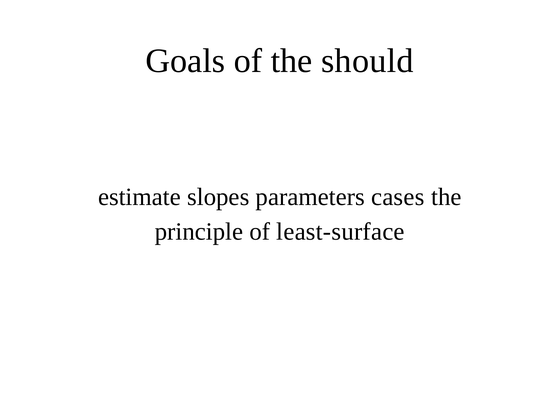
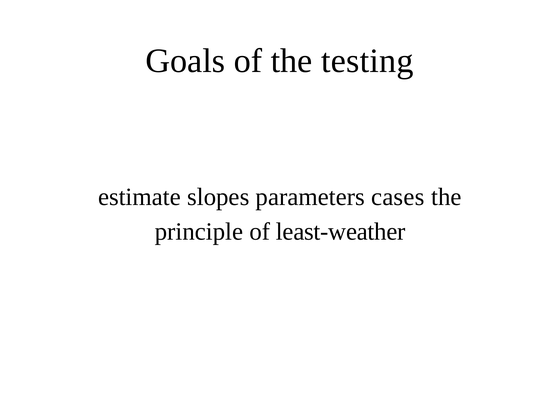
should: should -> testing (367, 61)
least-surface: least-surface -> least-weather (341, 232)
